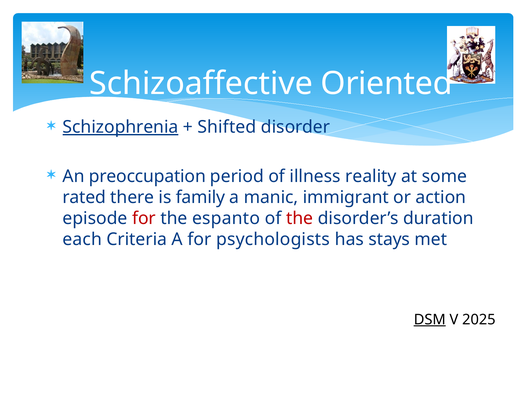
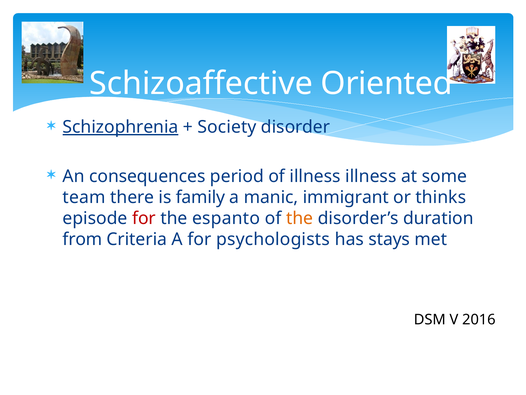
Shifted: Shifted -> Society (227, 127)
preoccupation: preoccupation -> consequences (147, 176)
illness reality: reality -> illness (371, 176)
rated: rated -> team (84, 197)
action: action -> thinks (441, 197)
the colour: red -> orange (300, 218)
each: each -> from (82, 239)
DSM underline: present -> none (430, 319)
2025: 2025 -> 2016 (479, 319)
